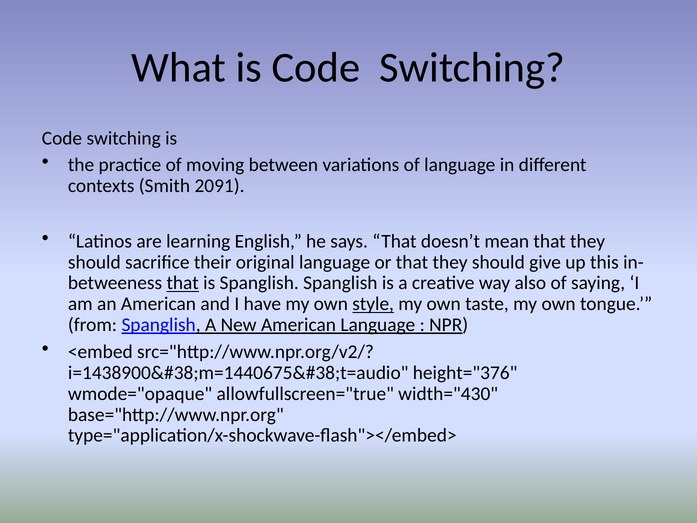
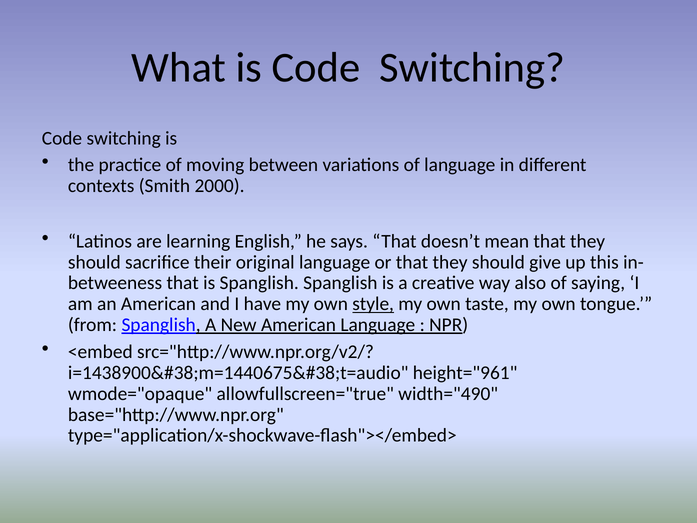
2091: 2091 -> 2000 (220, 186)
that underline: present -> none (183, 283)
height="376: height="376 -> height="961 (465, 373)
width="430: width="430 -> width="490 (448, 394)
